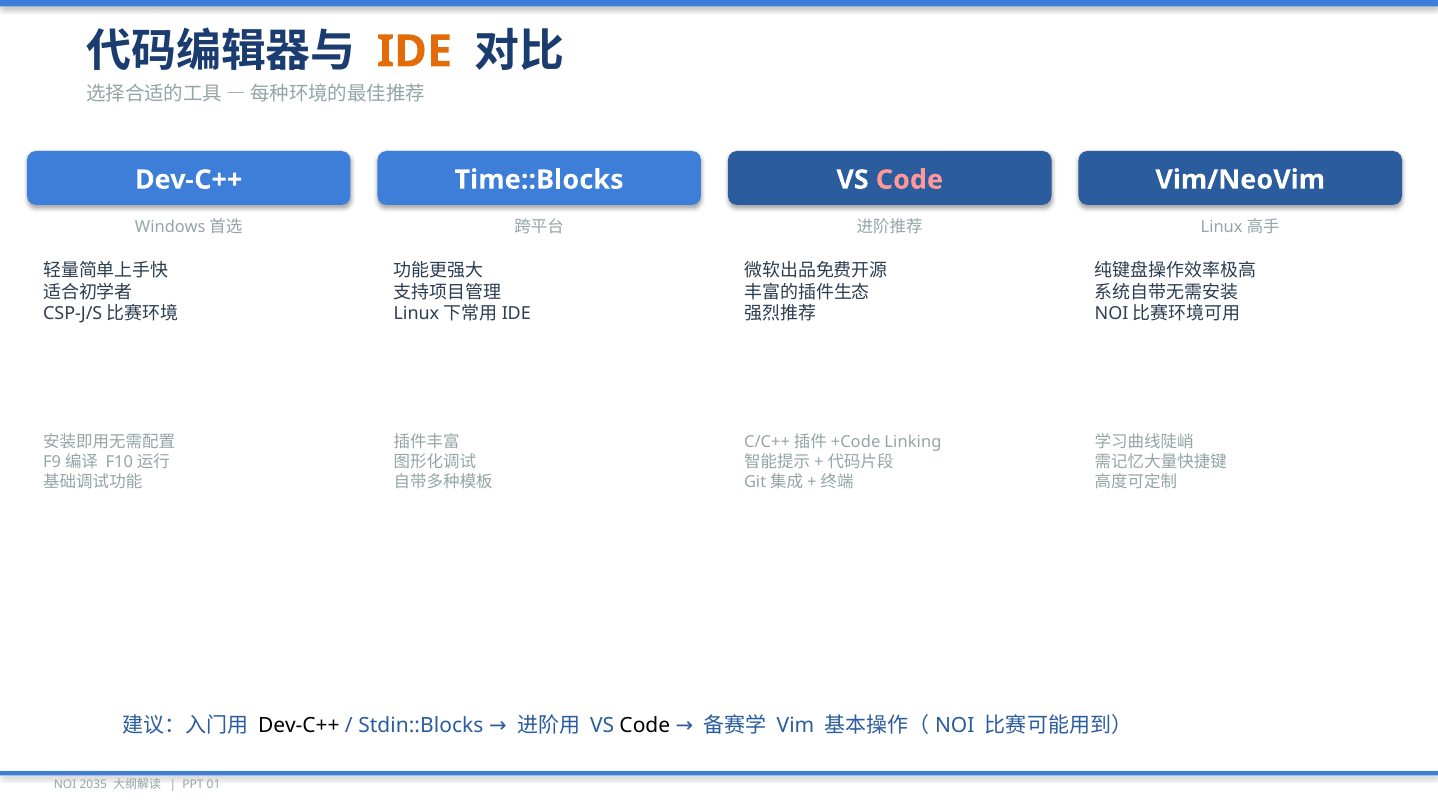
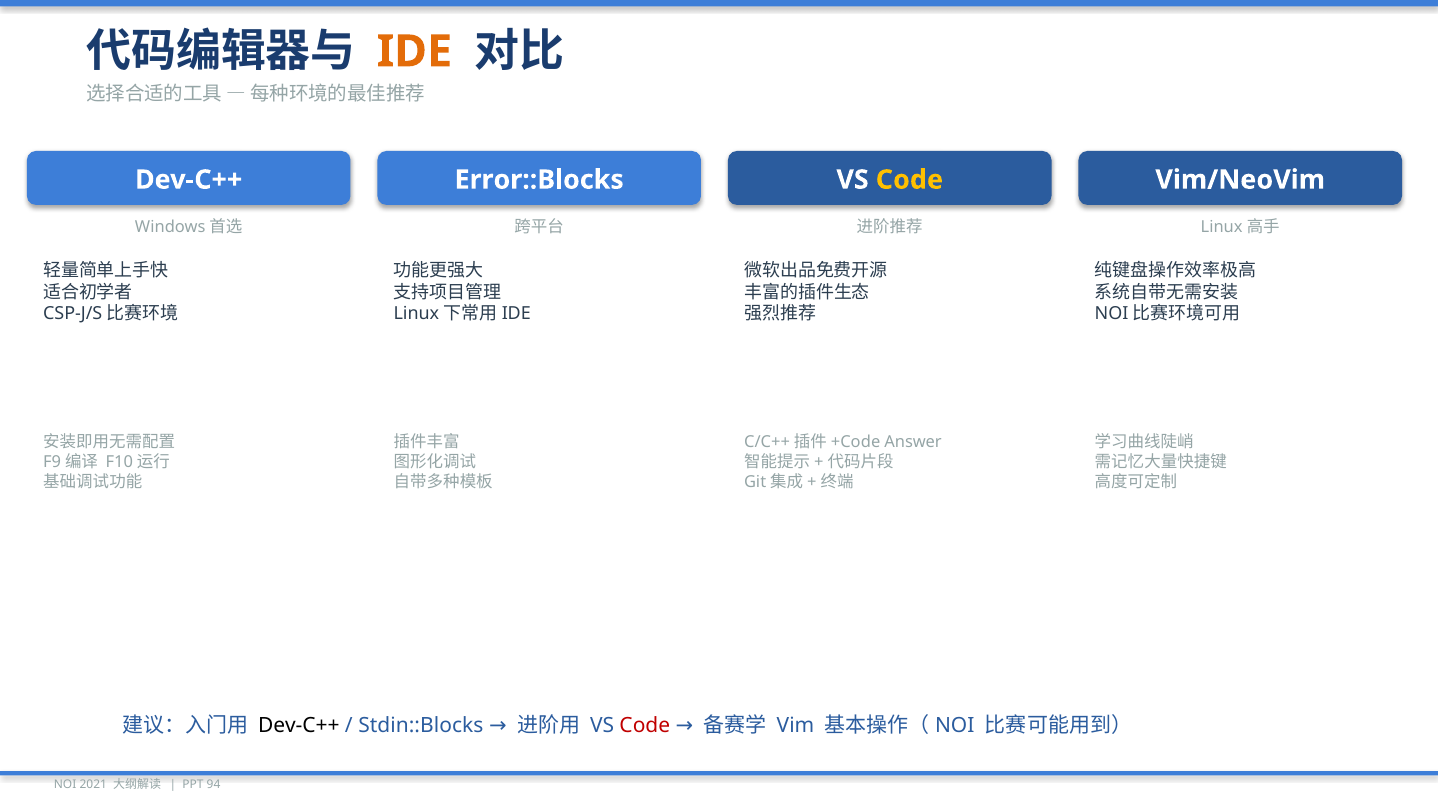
Time::Blocks: Time::Blocks -> Error::Blocks (539, 180)
Code colour: pink -> yellow (909, 180)
Linking: Linking -> Answer (913, 442)
Code colour: black -> red (645, 726)
2035: 2035 -> 2021 (93, 785)
01: 01 -> 94 (214, 785)
